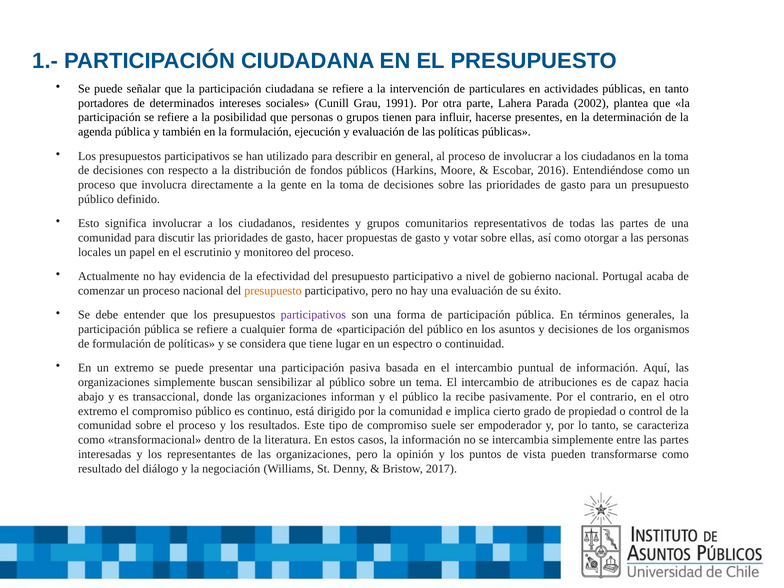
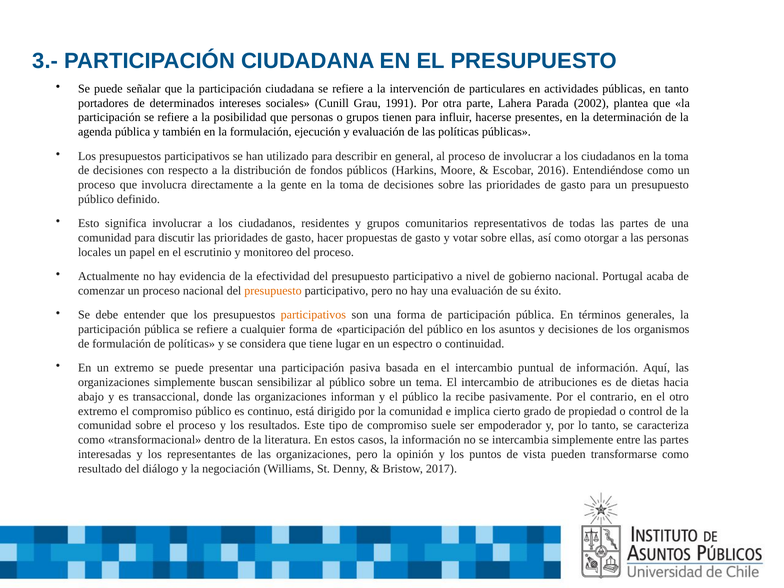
1.-: 1.- -> 3.- (45, 61)
participativos colour: purple -> orange (313, 315)
capaz: capaz -> dietas (645, 382)
